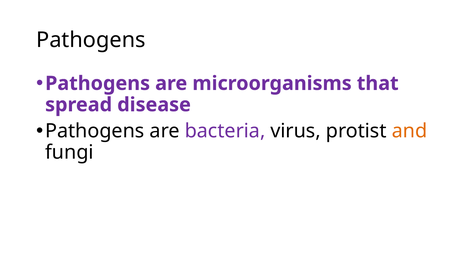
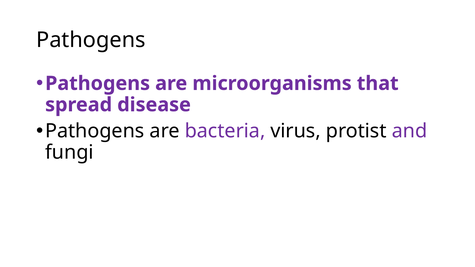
and colour: orange -> purple (409, 131)
